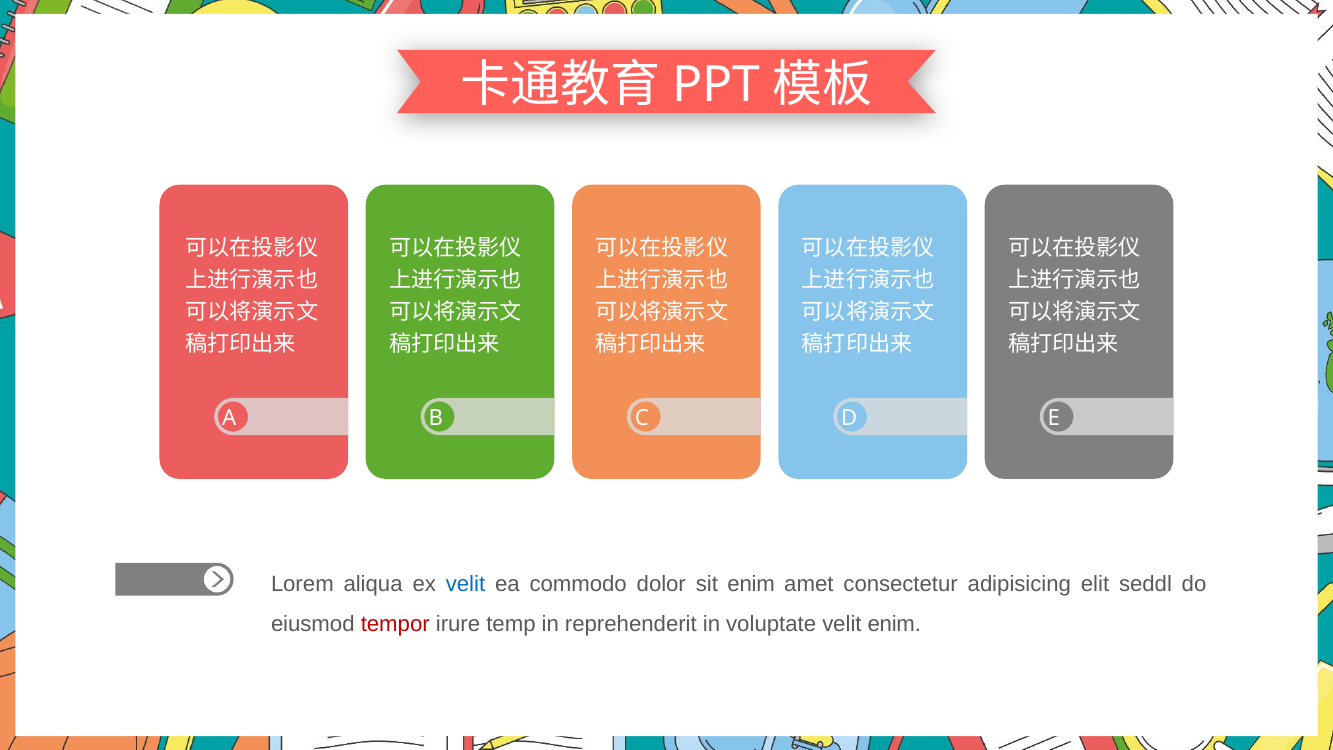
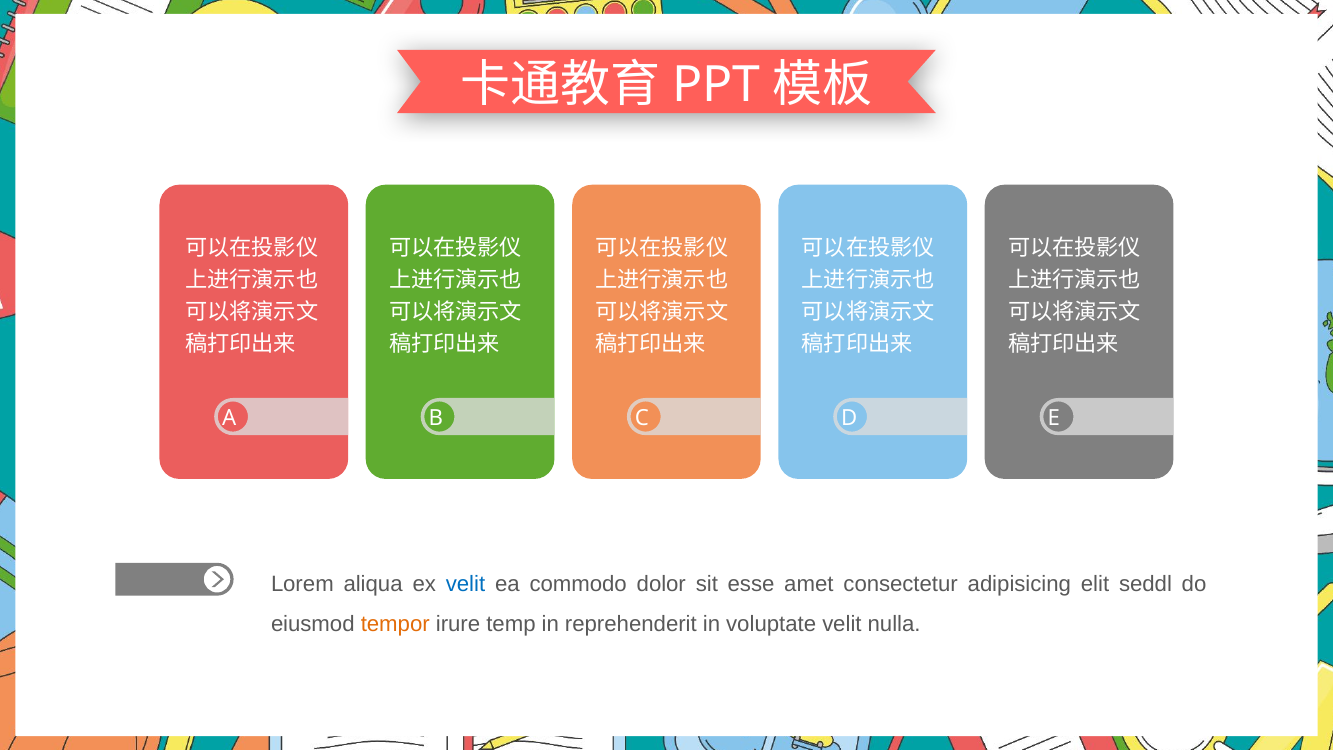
sit enim: enim -> esse (751, 584)
tempor colour: red -> orange (395, 624)
velit enim: enim -> nulla (894, 624)
